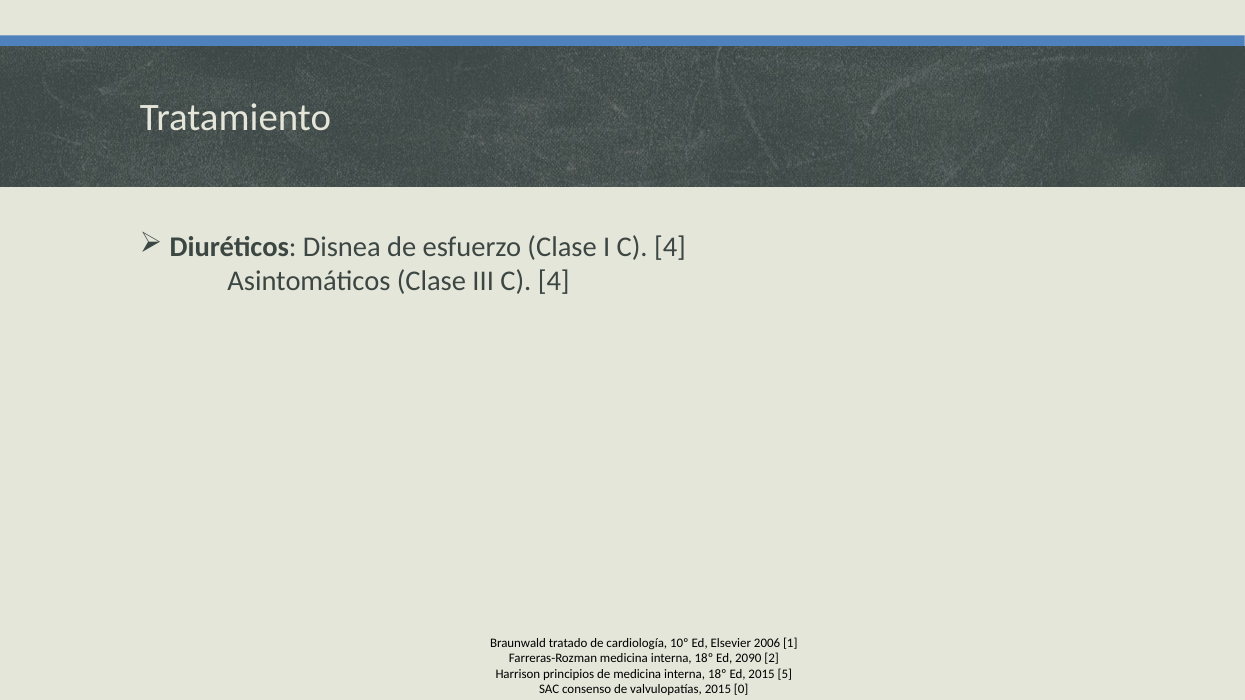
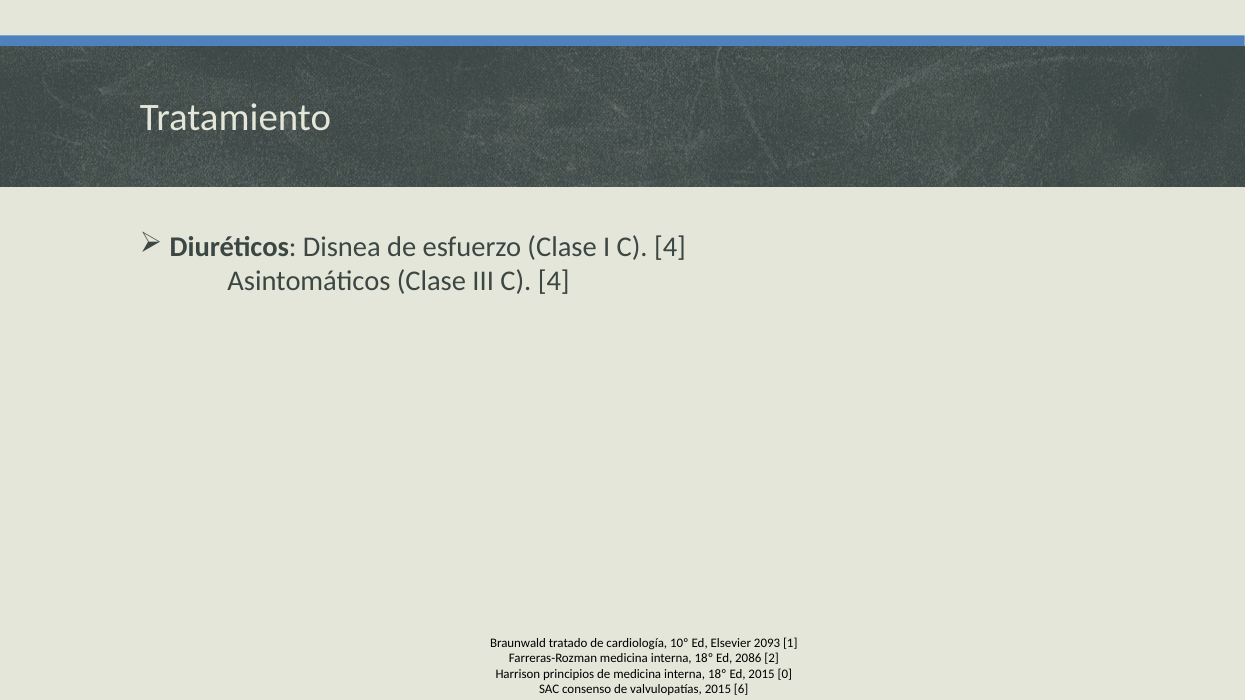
2006: 2006 -> 2093 (767, 643)
2090: 2090 -> 2086 (748, 659)
5: 5 -> 0 (785, 674)
0: 0 -> 6 (741, 690)
